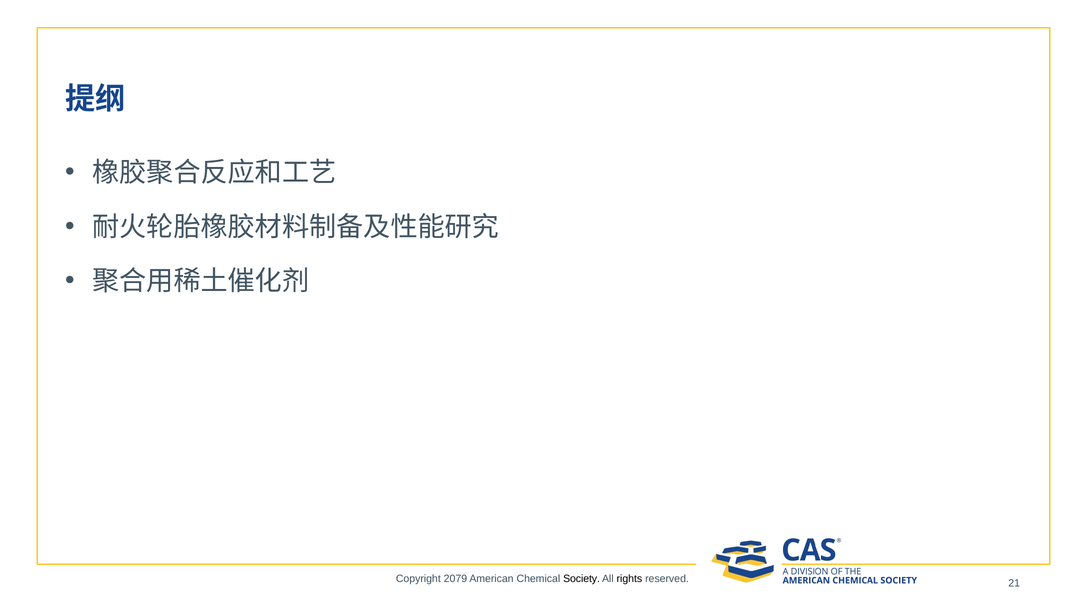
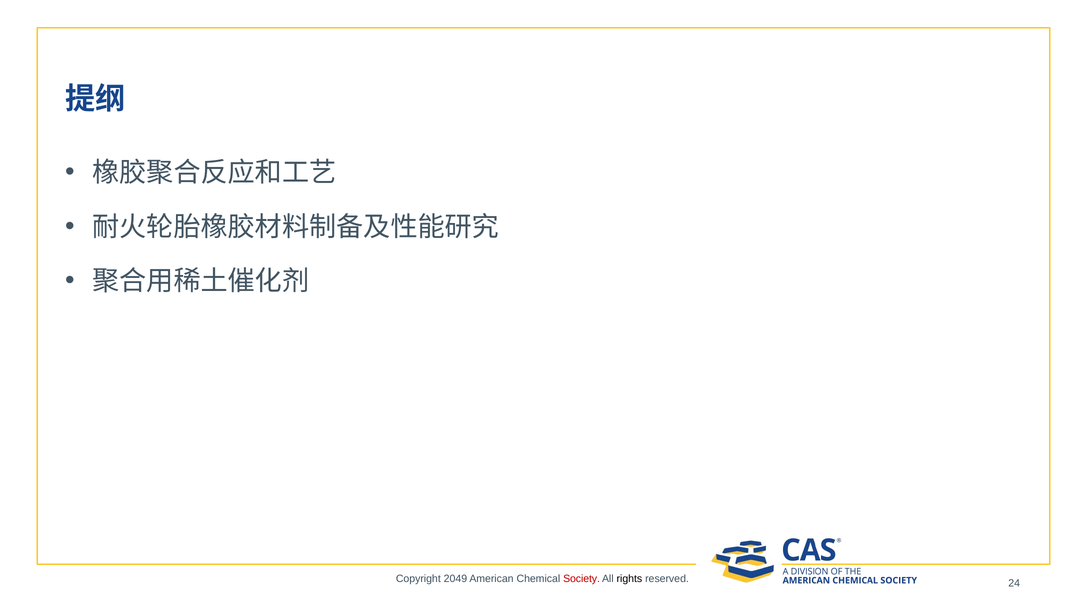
2079: 2079 -> 2049 (455, 578)
Society colour: black -> red (582, 578)
21: 21 -> 24 (1014, 583)
